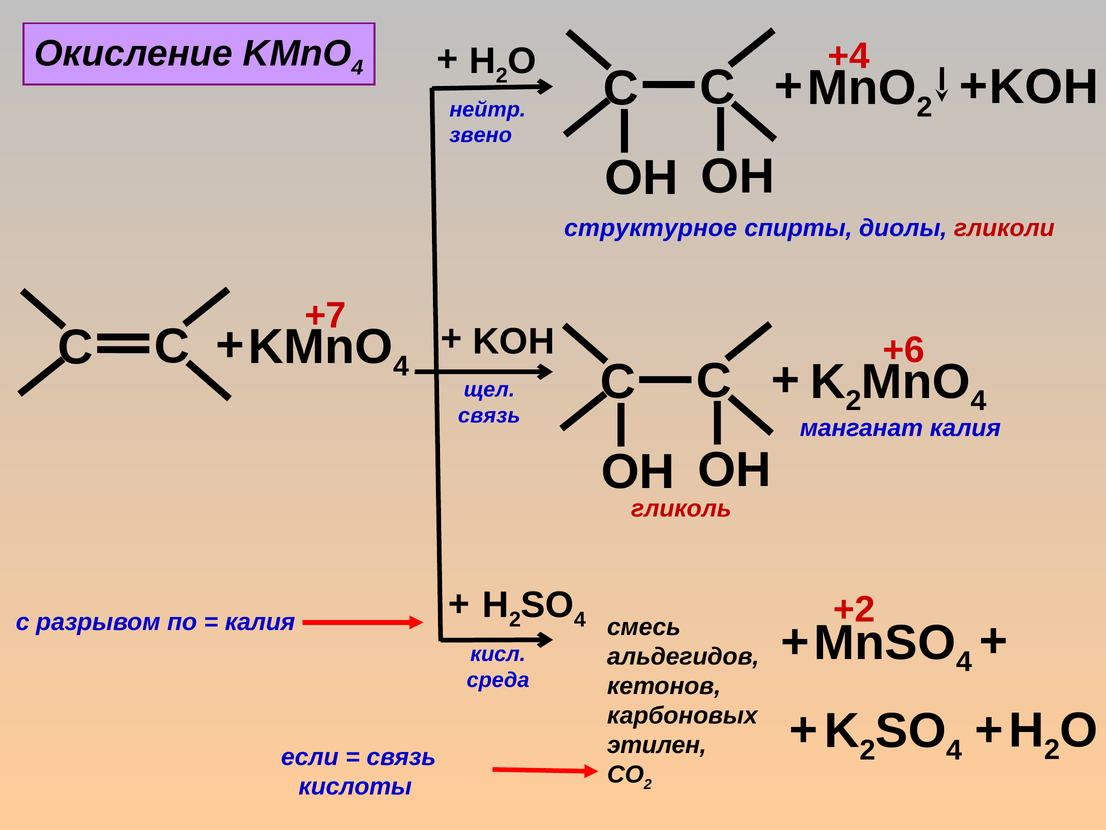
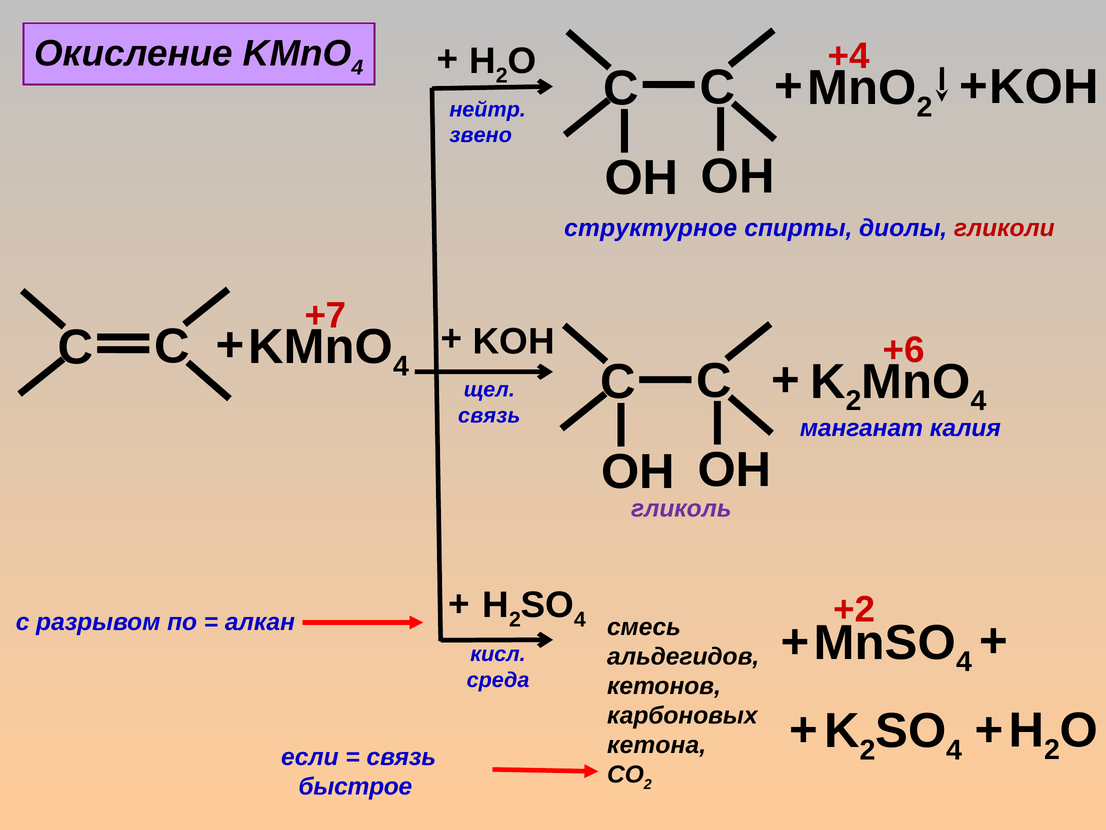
гликоль colour: red -> purple (681, 508)
калия: калия -> алкан (260, 622)
этилен: этилен -> кетона (657, 745)
кислоты: кислоты -> быстрое (355, 786)
